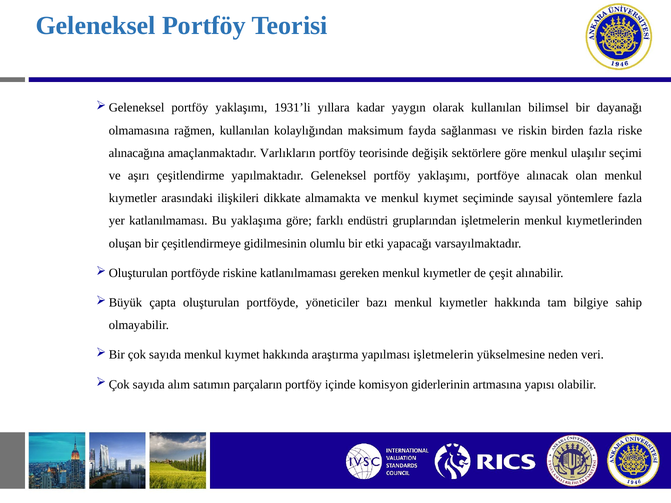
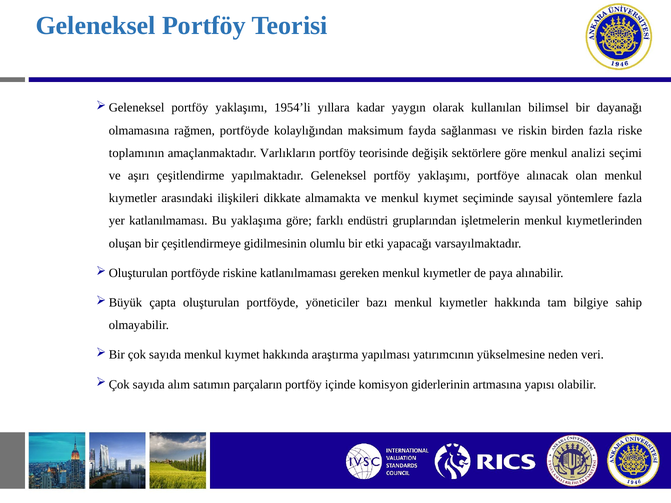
1931’li: 1931’li -> 1954’li (292, 108)
rağmen kullanılan: kullanılan -> portföyde (244, 130)
alınacağına: alınacağına -> toplamının (137, 153)
ulaşılır: ulaşılır -> analizi (588, 153)
çeşit: çeşit -> paya (501, 273)
yapılması işletmelerin: işletmelerin -> yatırımcının (444, 355)
